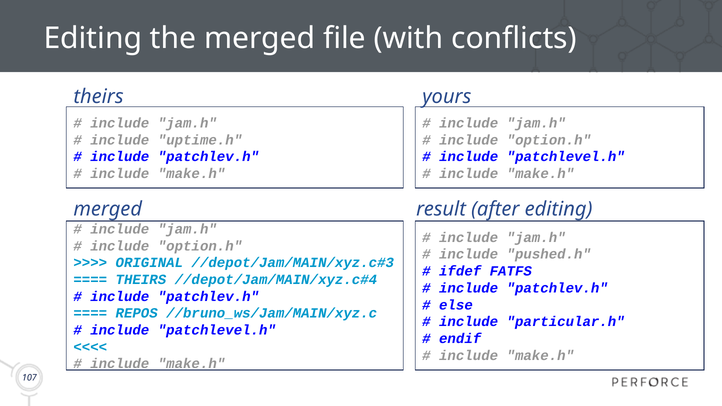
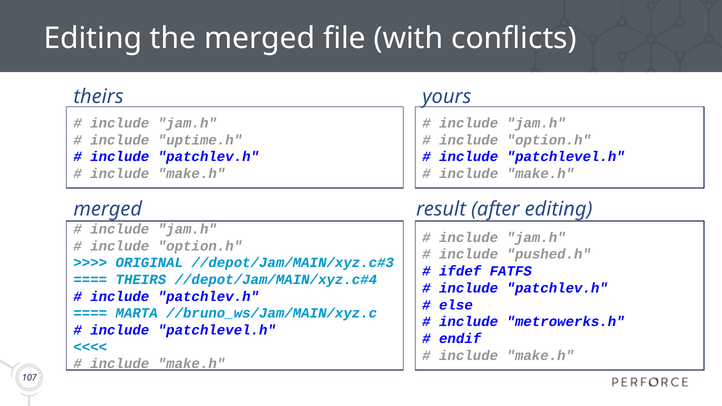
REPOS: REPOS -> MARTA (137, 313)
particular.h: particular.h -> metrowerks.h (566, 322)
